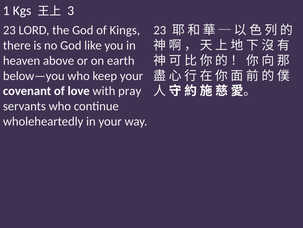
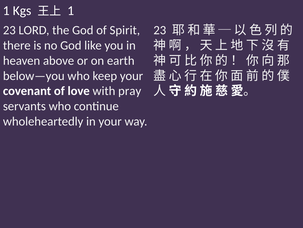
3: 3 -> 1 (71, 11)
Kings: Kings -> Spirit (125, 30)
